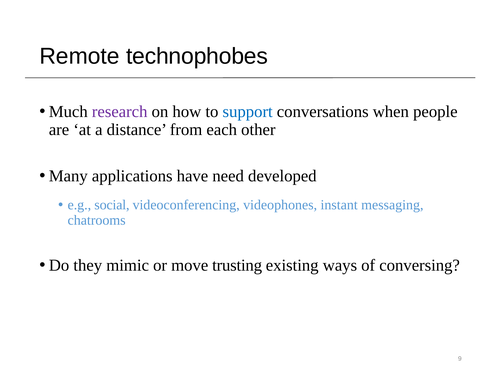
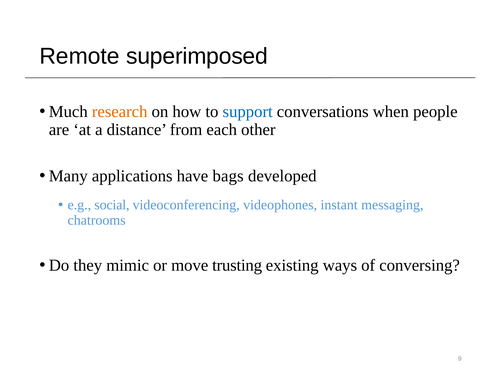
technophobes: technophobes -> superimposed (197, 56)
research colour: purple -> orange (120, 111)
need: need -> bags (228, 176)
